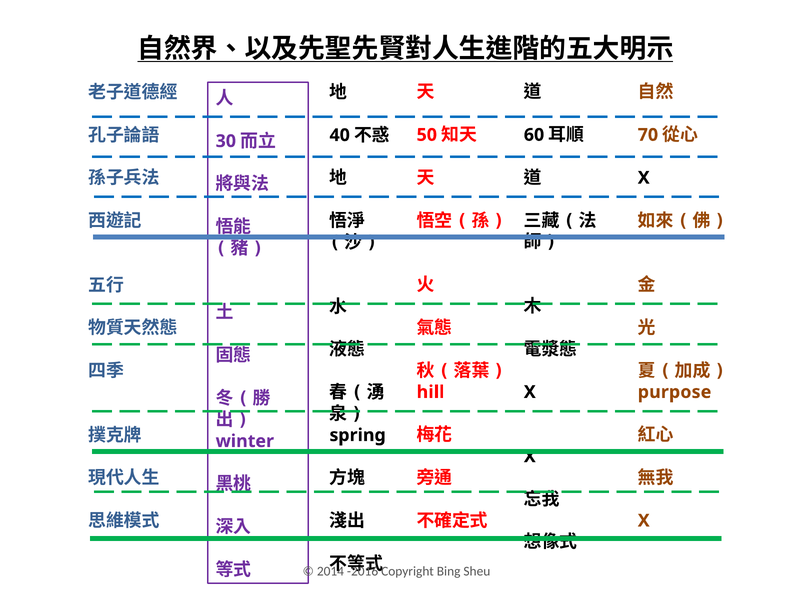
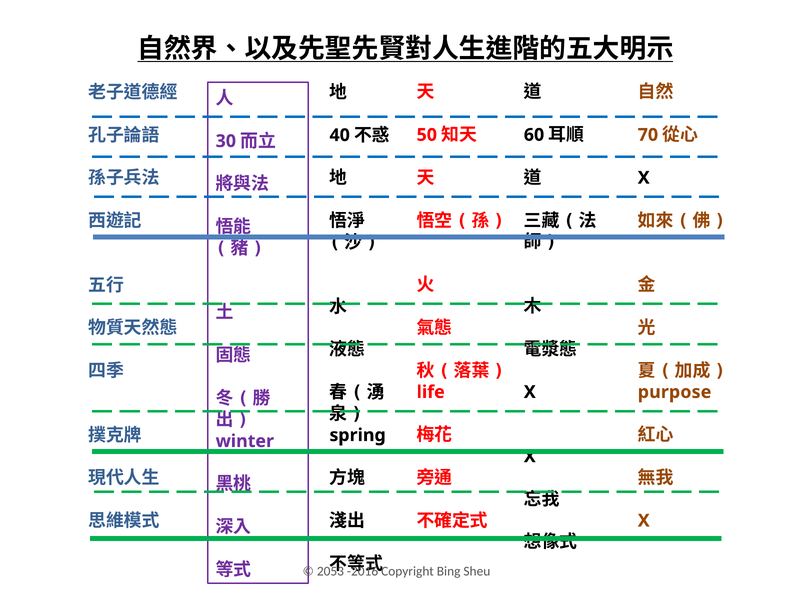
hill: hill -> life (431, 392)
2014: 2014 -> 2053 (330, 571)
